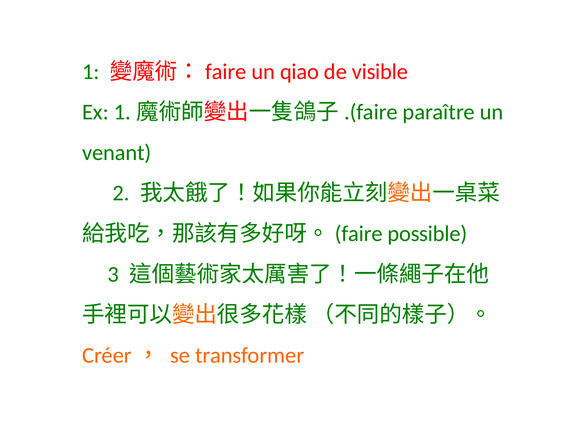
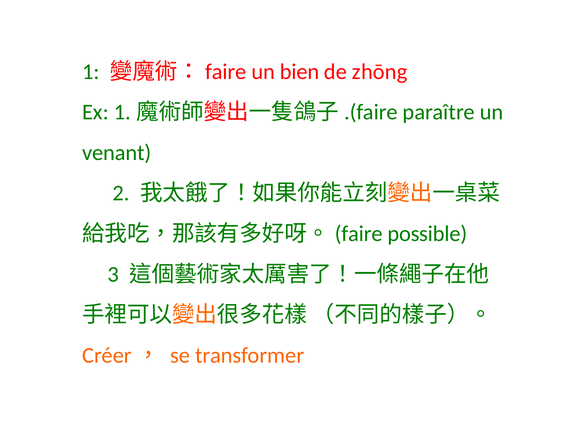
qiao: qiao -> bien (300, 72)
visible: visible -> zhōng (380, 72)
